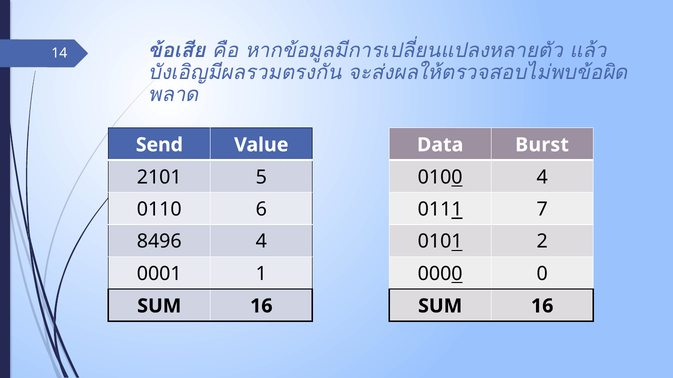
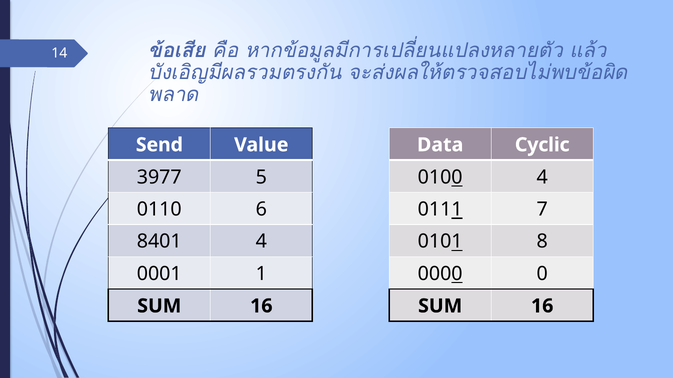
Burst: Burst -> Cyclic (542, 145)
2101: 2101 -> 3977 (159, 177)
8496: 8496 -> 8401 (159, 242)
2: 2 -> 8 (542, 242)
